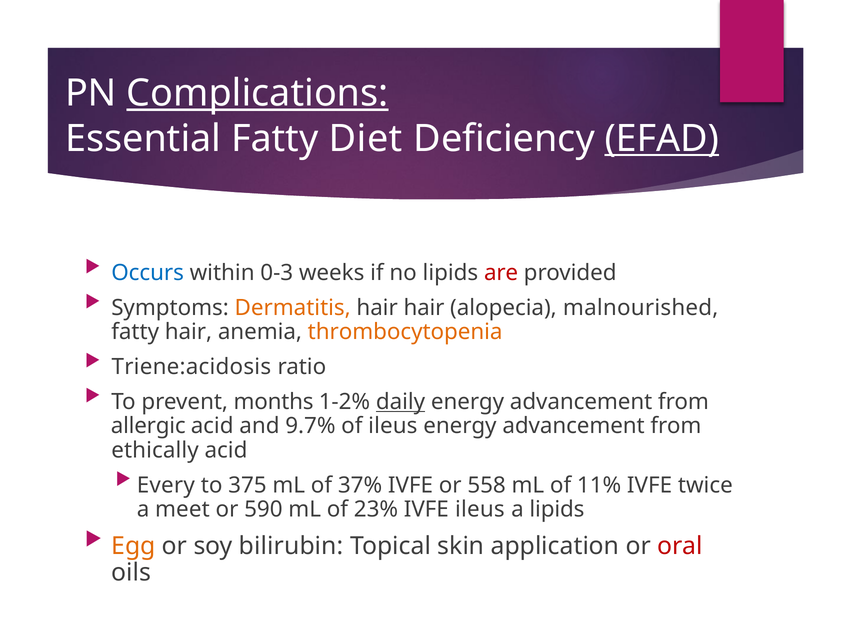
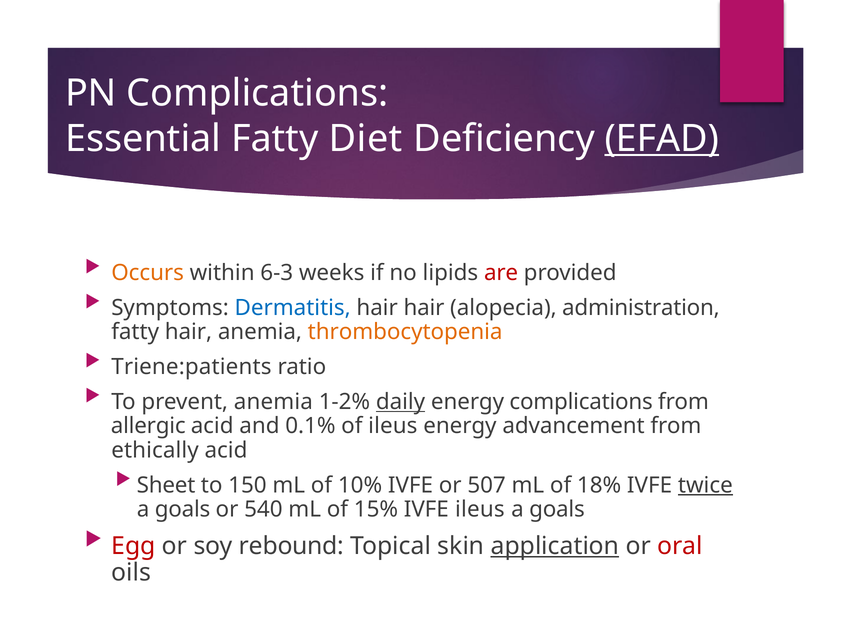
Complications underline: present -> none (257, 93)
Occurs colour: blue -> orange (148, 273)
0-3: 0-3 -> 6-3 (277, 273)
Dermatitis colour: orange -> blue (293, 308)
malnourished: malnourished -> administration (641, 308)
Triene:acidosis: Triene:acidosis -> Triene:patients (191, 367)
prevent months: months -> anemia (273, 401)
advancement: advancement -> complications (581, 401)
9.7%: 9.7% -> 0.1% (310, 426)
Every: Every -> Sheet (166, 485)
375: 375 -> 150 (247, 485)
37%: 37% -> 10% (360, 485)
558: 558 -> 507 (487, 485)
11%: 11% -> 18% (599, 485)
twice underline: none -> present (705, 485)
meet: meet -> goals (183, 509)
590: 590 -> 540 (263, 509)
23%: 23% -> 15% (376, 509)
lipids: lipids -> goals (557, 509)
Egg colour: orange -> red (133, 545)
bilirubin: bilirubin -> rebound (291, 545)
application underline: none -> present (555, 545)
